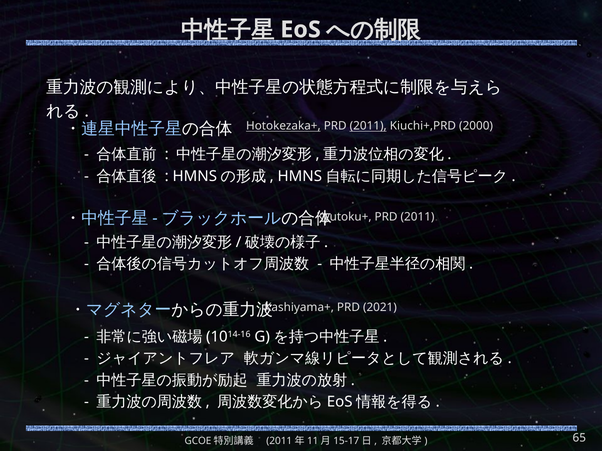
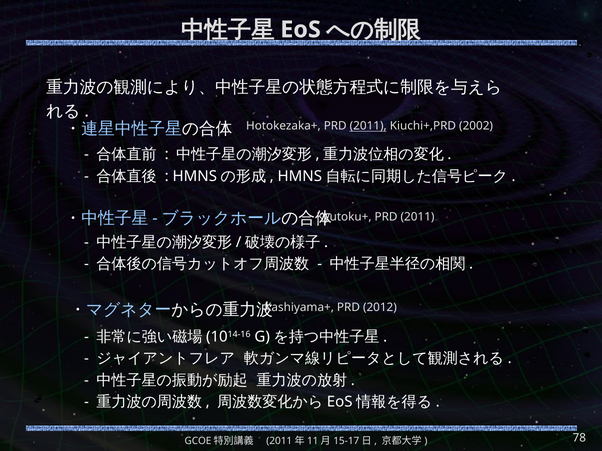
Hotokezaka+ underline: present -> none (283, 126)
2000: 2000 -> 2002 (476, 126)
2021: 2021 -> 2012 (380, 308)
65: 65 -> 78 (579, 438)
